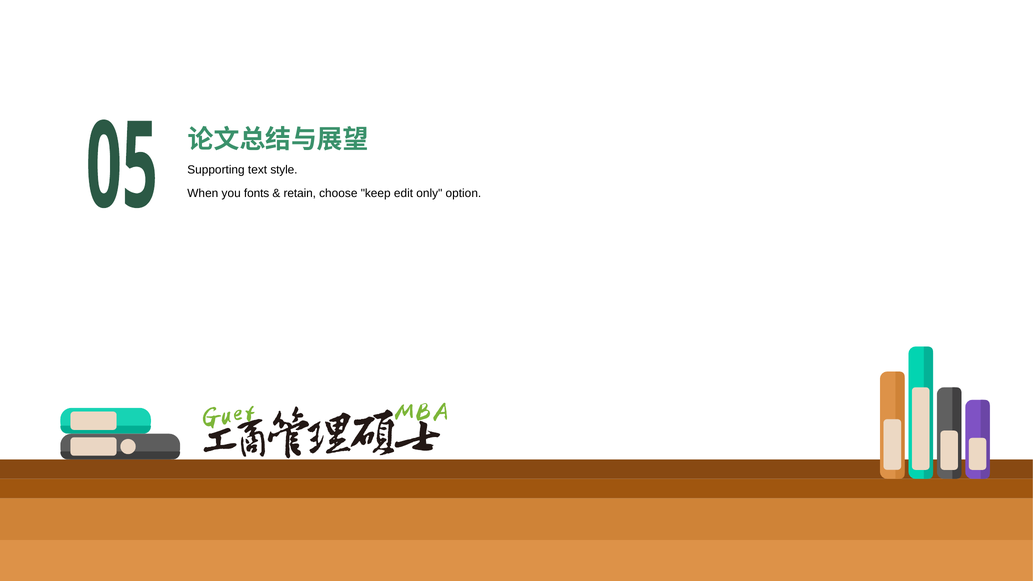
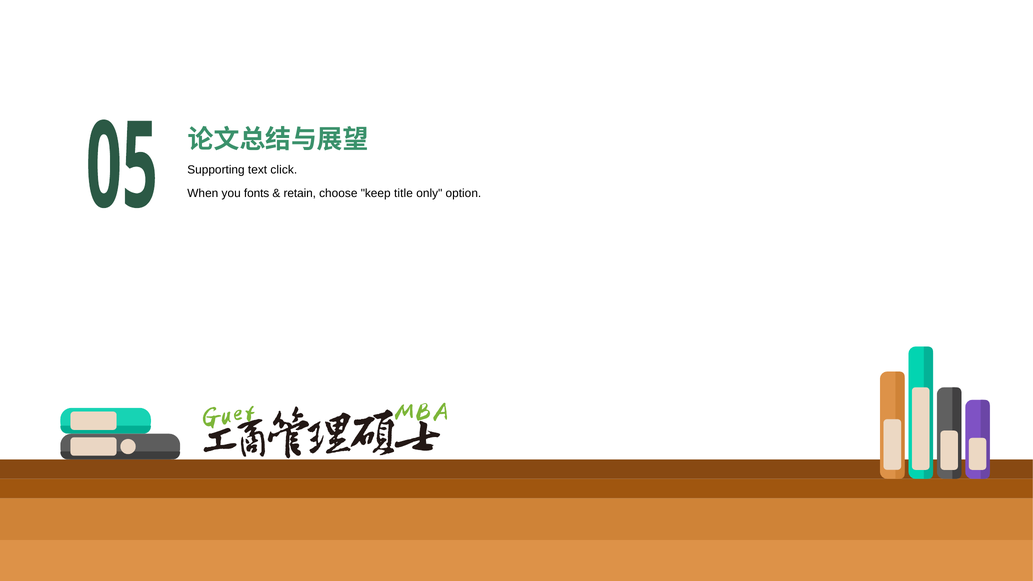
style: style -> click (284, 170)
edit: edit -> title (403, 193)
